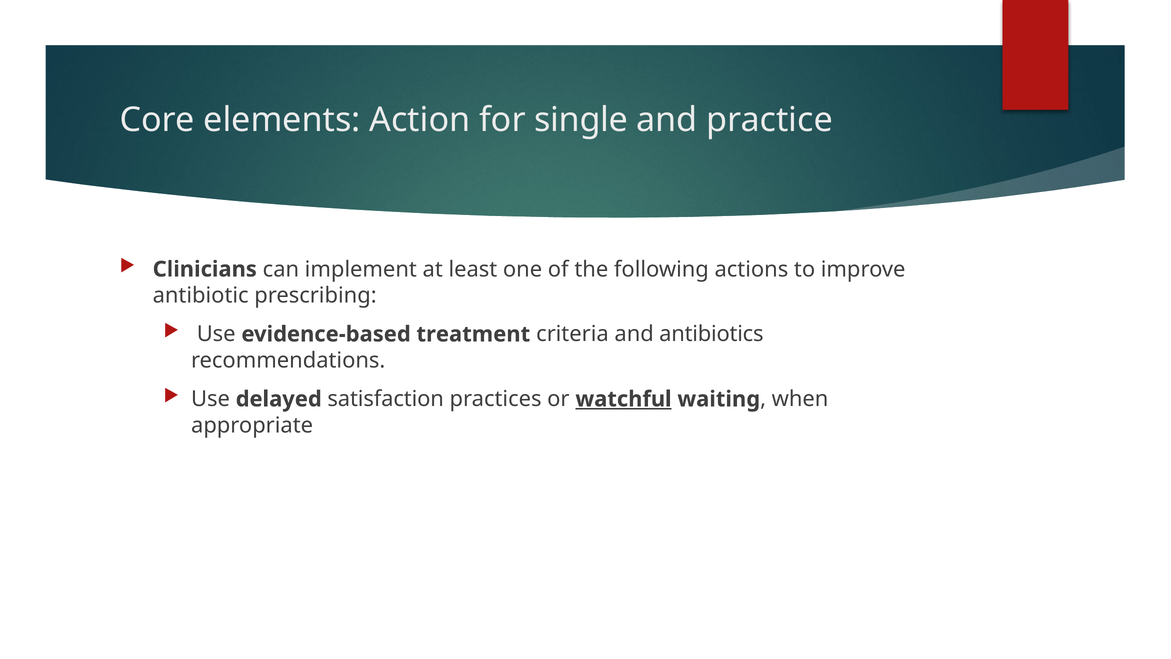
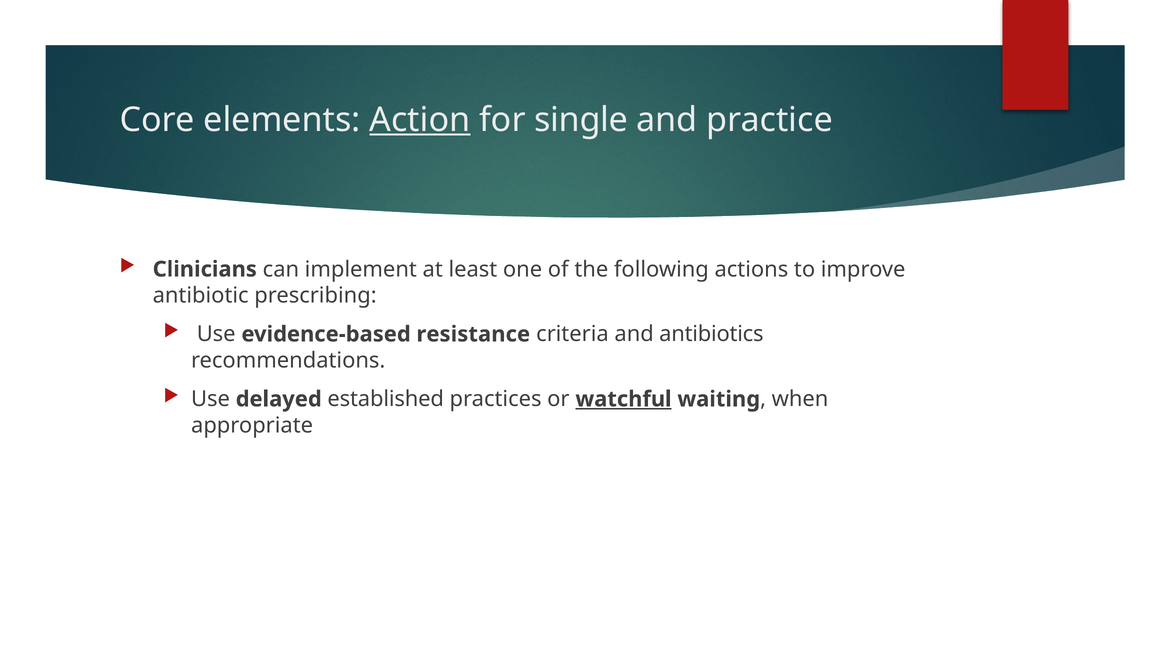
Action underline: none -> present (420, 120)
treatment: treatment -> resistance (473, 334)
satisfaction: satisfaction -> established (386, 399)
